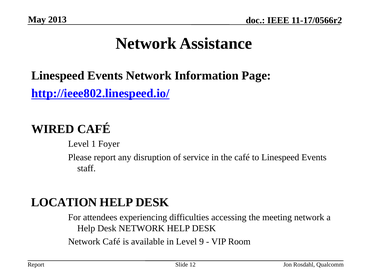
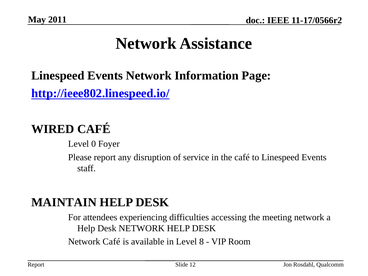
2013: 2013 -> 2011 (57, 20)
1: 1 -> 0 (94, 144)
LOCATION: LOCATION -> MAINTAIN (64, 202)
9: 9 -> 8 (201, 242)
